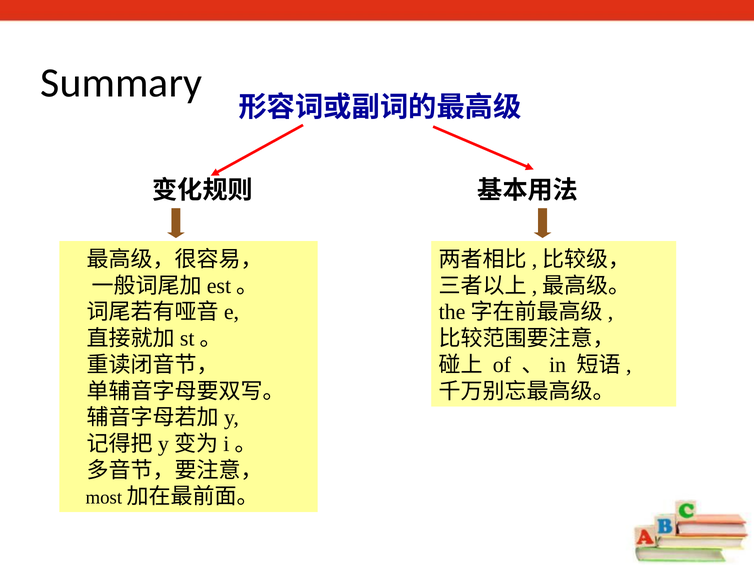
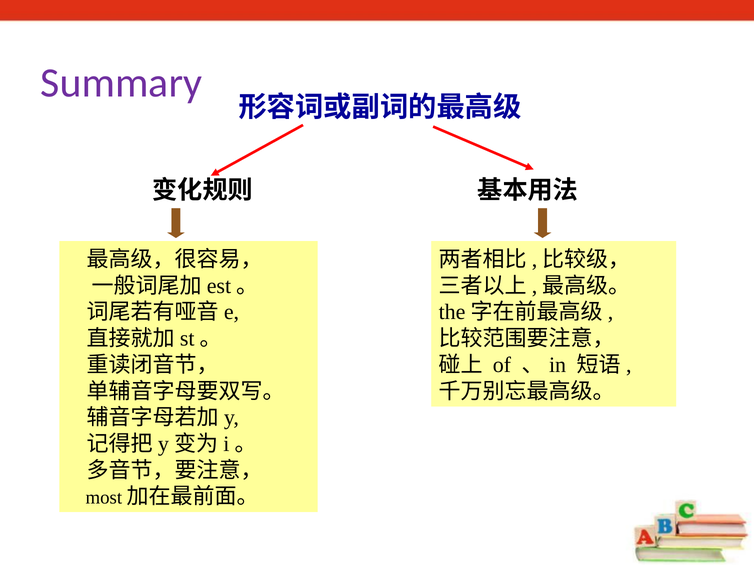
Summary colour: black -> purple (121, 83)
